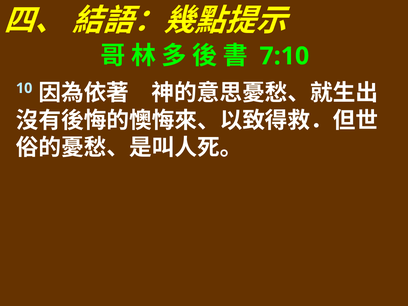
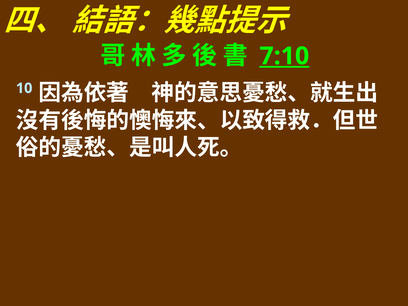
7:10 underline: none -> present (284, 56)
